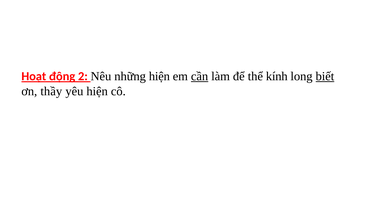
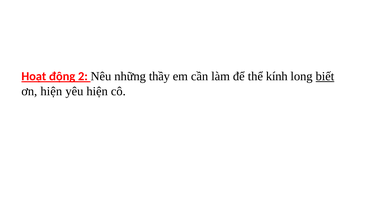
những hiện: hiện -> thầy (159, 76)
cần underline: present -> none (200, 76)
ơn thầy: thầy -> hiện (51, 91)
